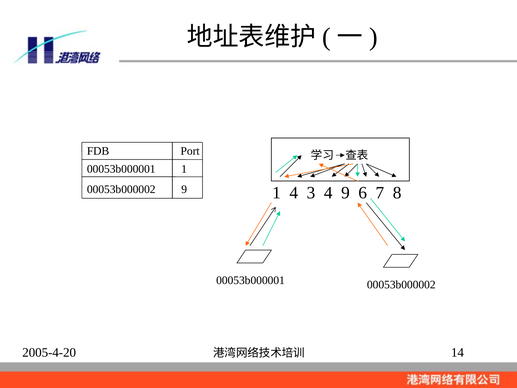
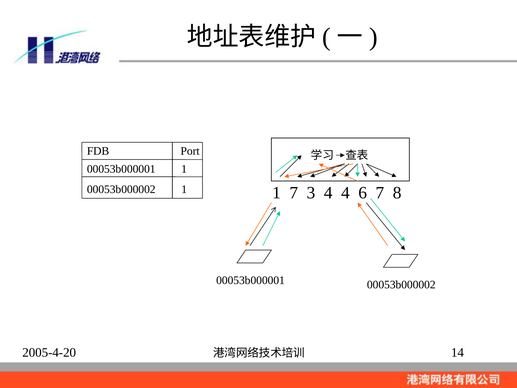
00053b000002 9: 9 -> 1 (184, 189)
1 4: 4 -> 7 (294, 193)
4 9: 9 -> 4 (345, 193)
